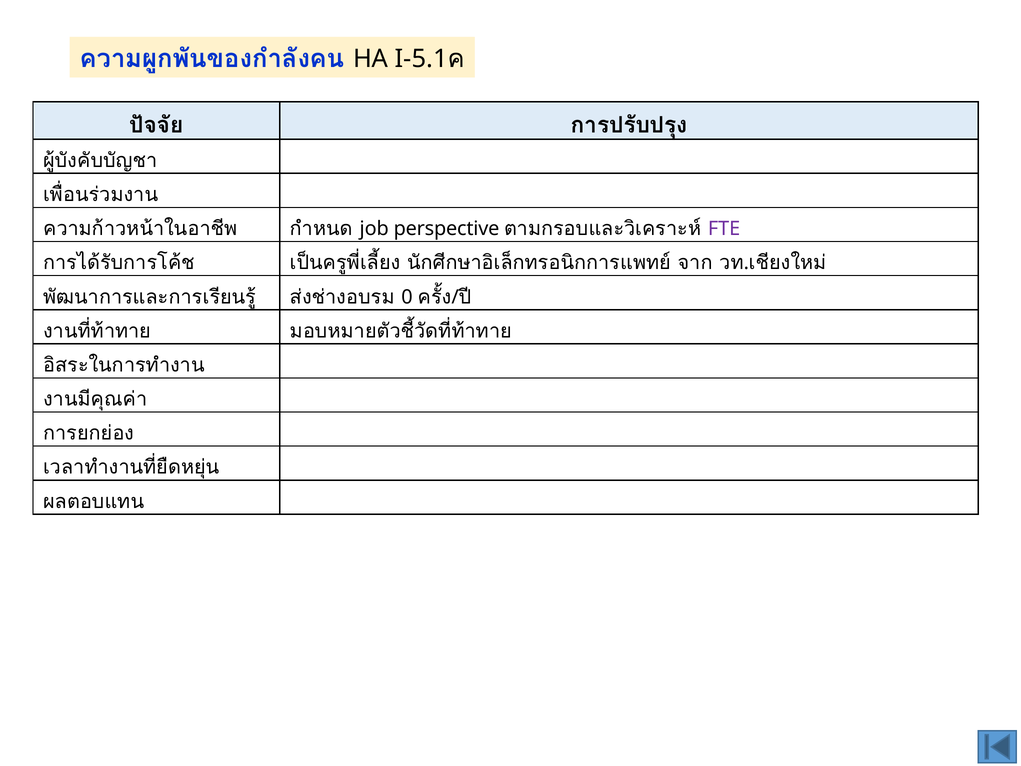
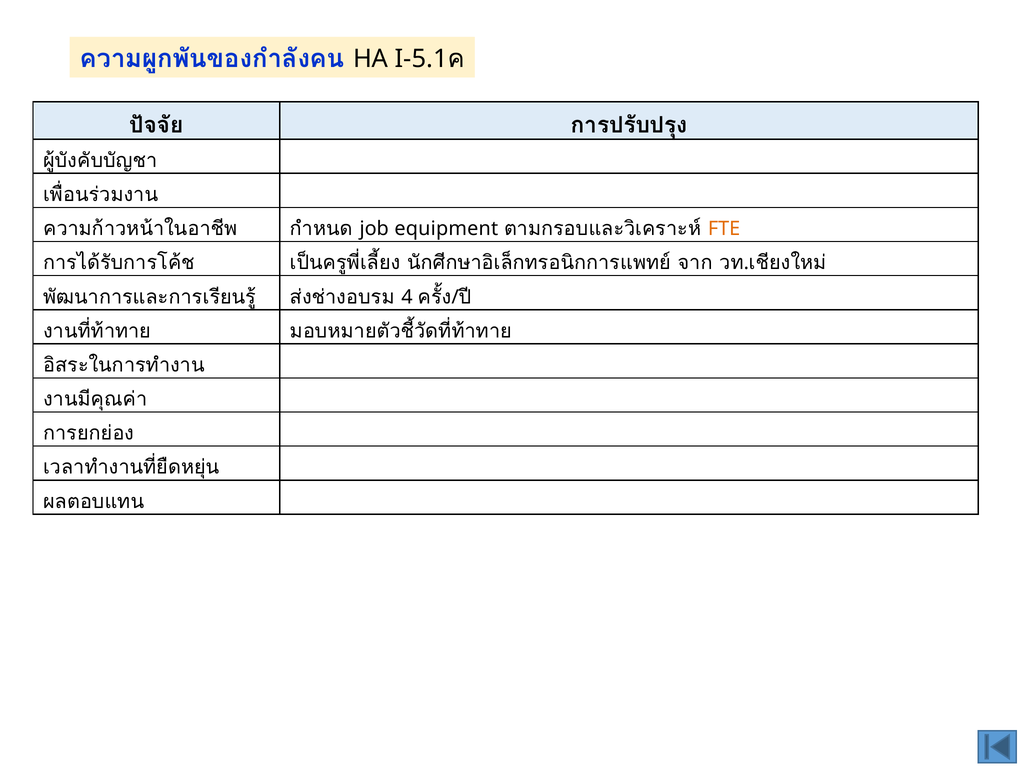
perspective: perspective -> equipment (446, 229)
FTE colour: purple -> orange (724, 229)
0: 0 -> 4 (407, 297)
